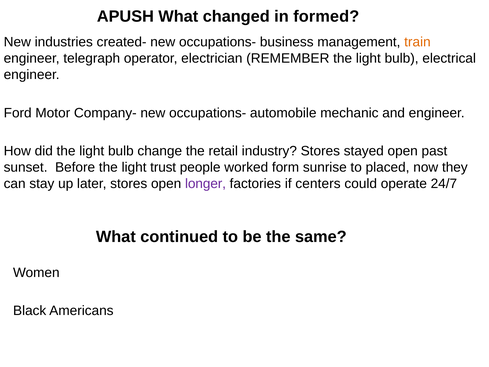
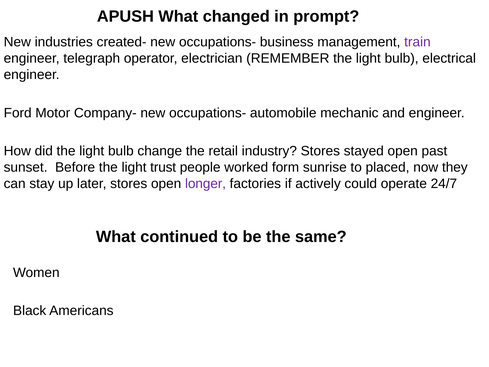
formed: formed -> prompt (326, 16)
train colour: orange -> purple (417, 42)
centers: centers -> actively (318, 183)
